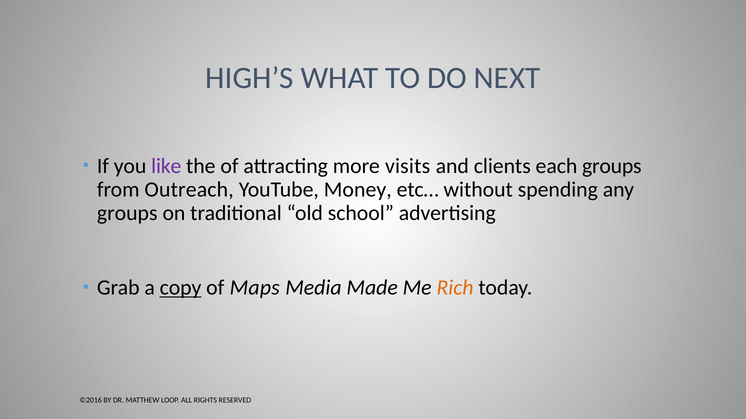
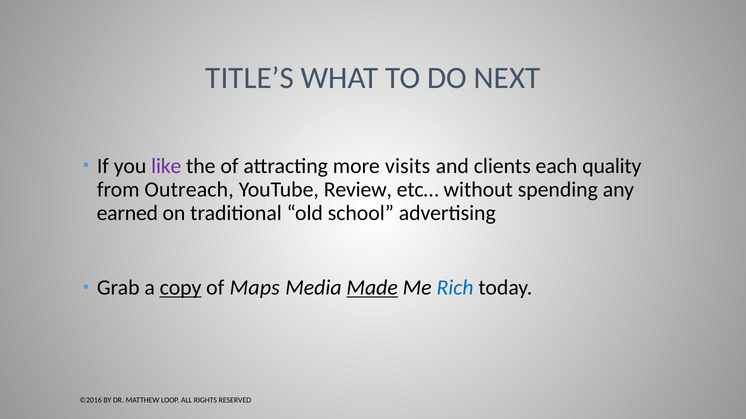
HIGH’S: HIGH’S -> TITLE’S (250, 78)
each groups: groups -> quality (612, 166)
Money: Money -> Review (358, 190)
groups: groups -> earned (127, 213)
Made underline: none -> present (372, 288)
Rich colour: orange -> blue (455, 288)
